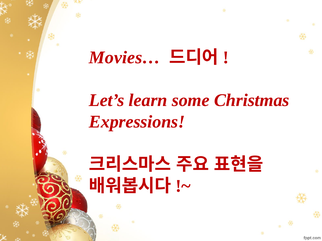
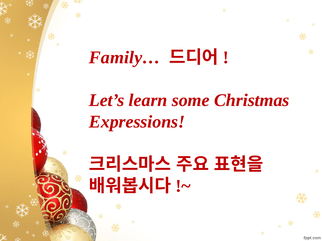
Movies…: Movies… -> Family… (125, 58)
